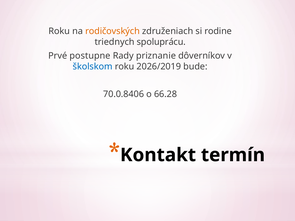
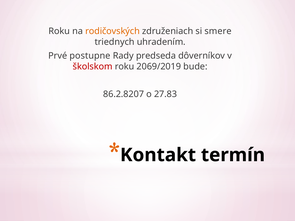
rodine: rodine -> smere (218, 31)
spoluprácu: spoluprácu -> uhradením (161, 42)
priznanie: priznanie -> predseda (156, 56)
školskom colour: blue -> red (93, 67)
2026/2019: 2026/2019 -> 2069/2019 (159, 67)
70.0.8406: 70.0.8406 -> 86.2.8207 (124, 94)
66.28: 66.28 -> 27.83 (166, 94)
